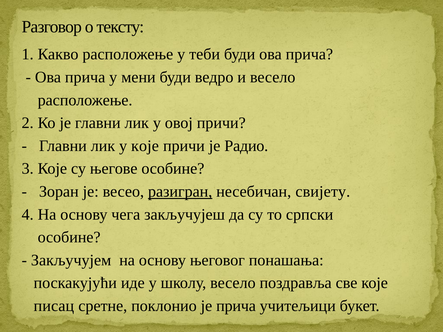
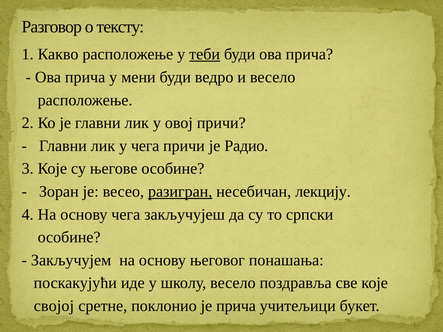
теби underline: none -> present (205, 54)
у које: које -> чега (145, 146)
свијету: свијету -> лекцију (323, 192)
писац: писац -> својој (54, 306)
